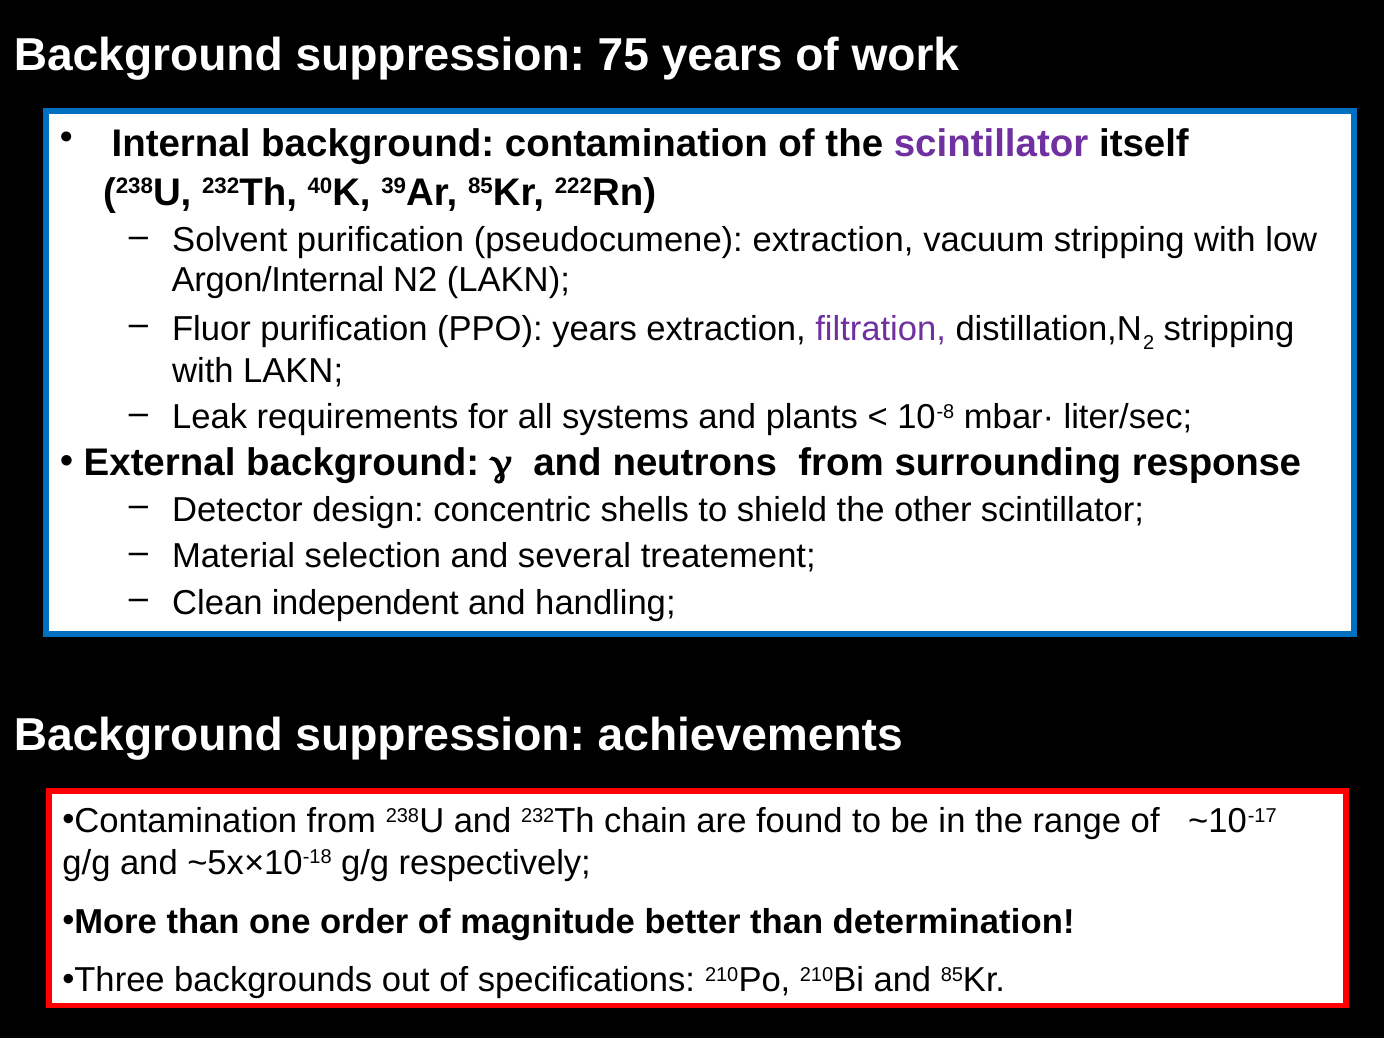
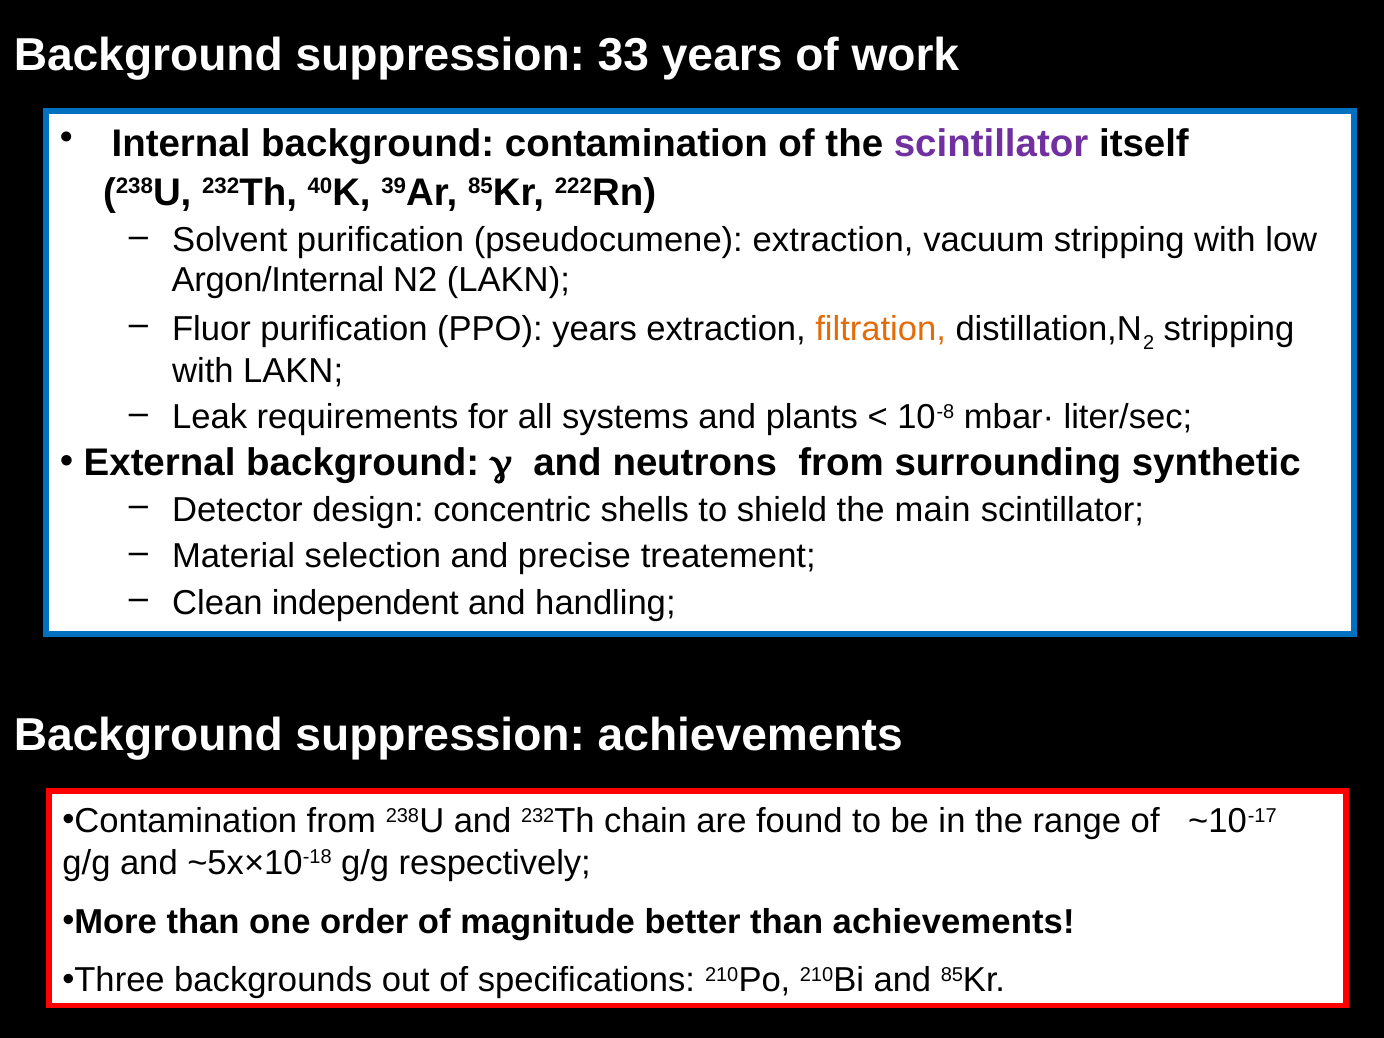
75: 75 -> 33 (623, 55)
filtration colour: purple -> orange (881, 329)
response: response -> synthetic (1216, 463)
other: other -> main (933, 510)
several: several -> precise (574, 556)
than determination: determination -> achievements (954, 922)
